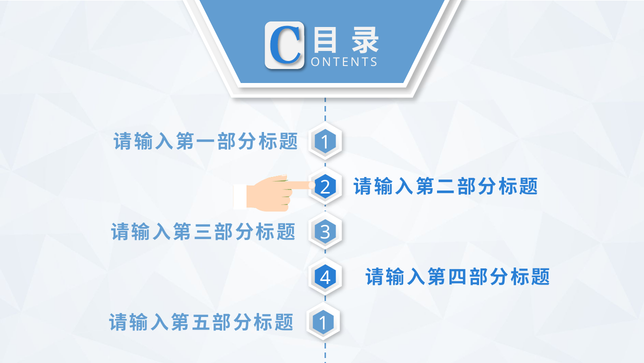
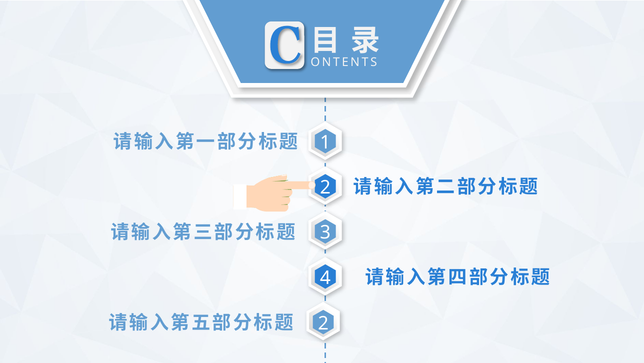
1: 1 -> 2 (323, 323)
